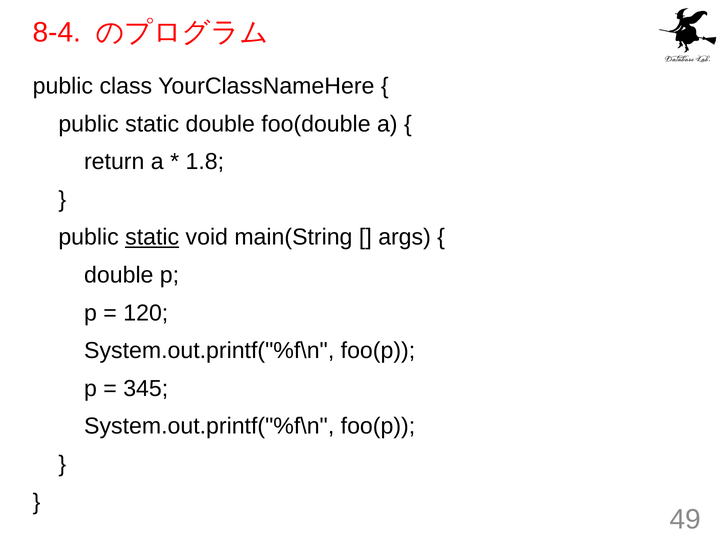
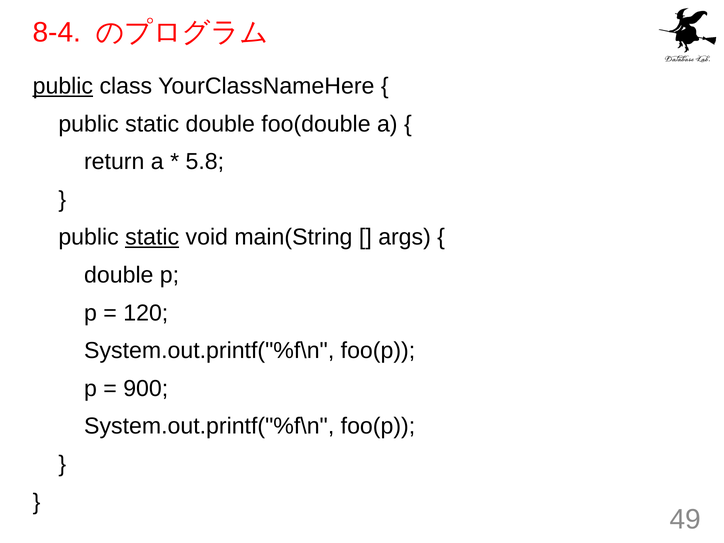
public underline: none -> present (63, 86)
1.8: 1.8 -> 5.8 (205, 162)
345: 345 -> 900 (146, 388)
